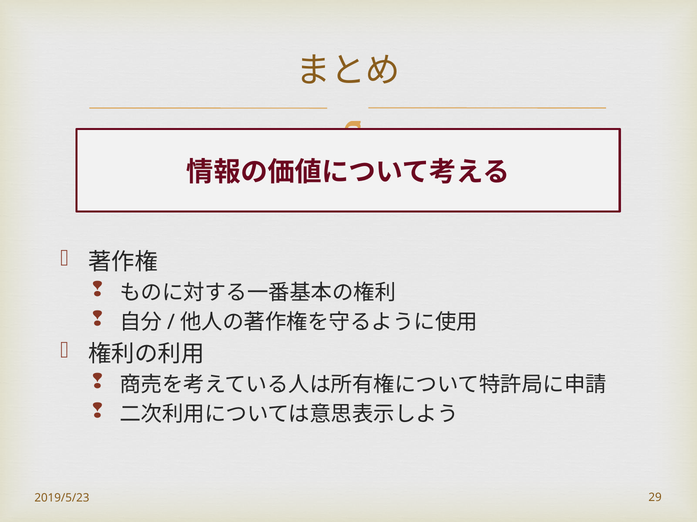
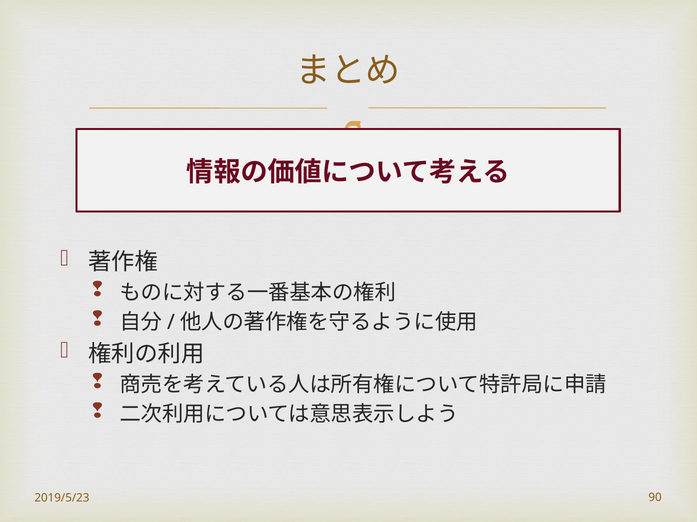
29: 29 -> 90 (655, 498)
